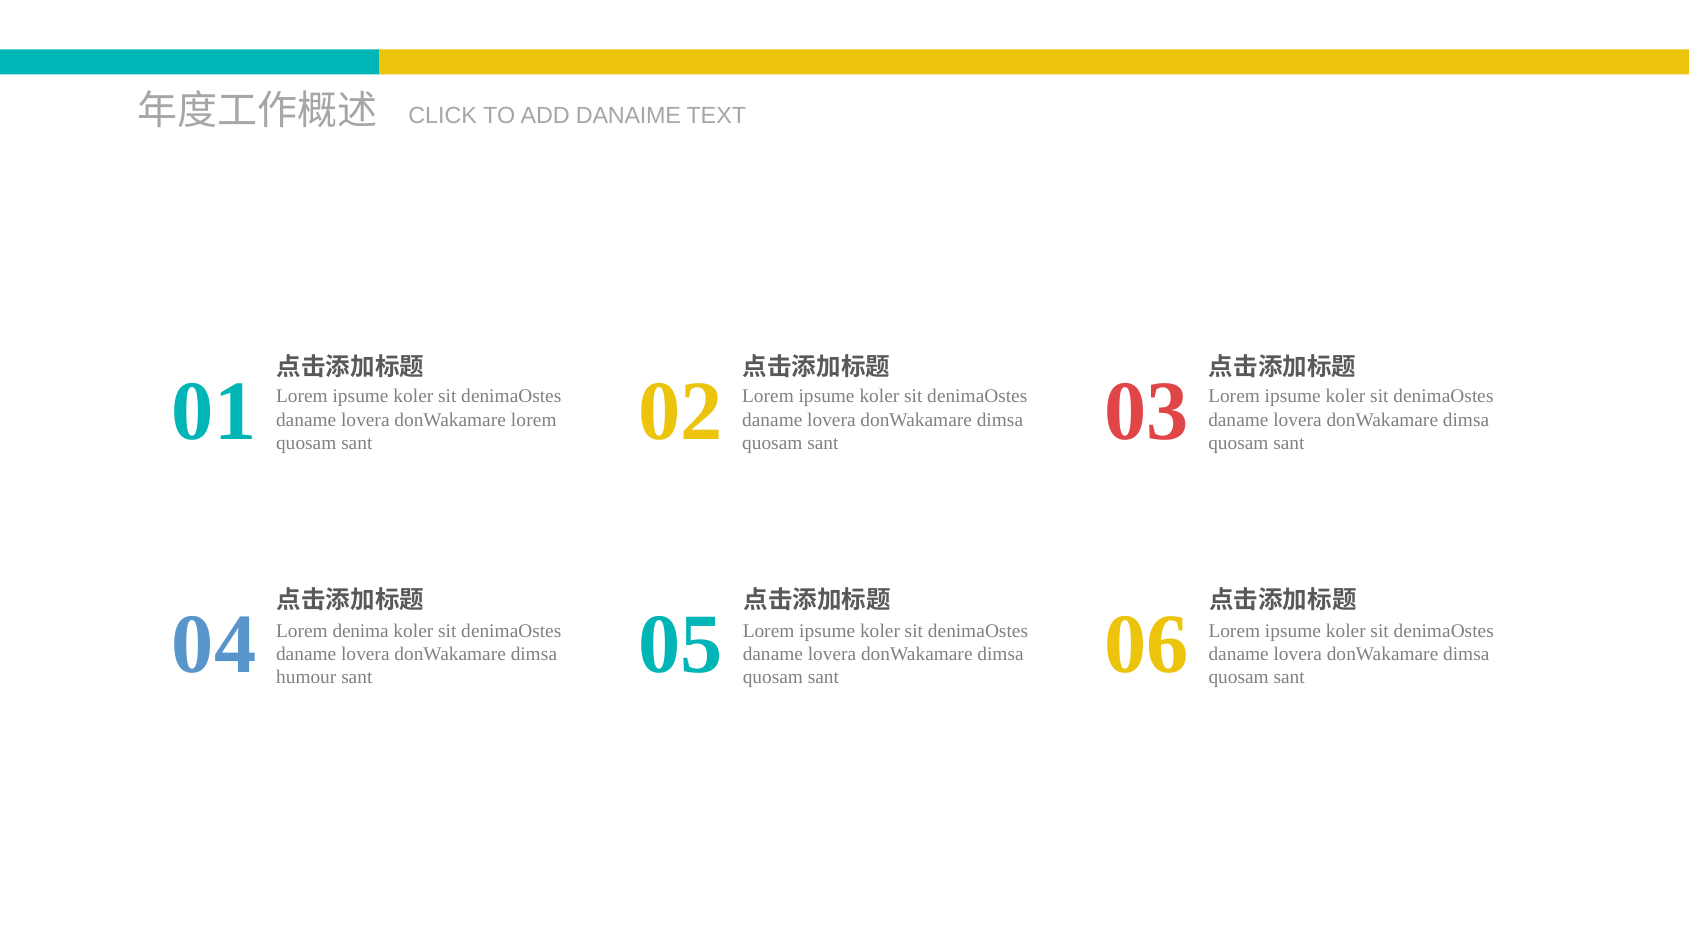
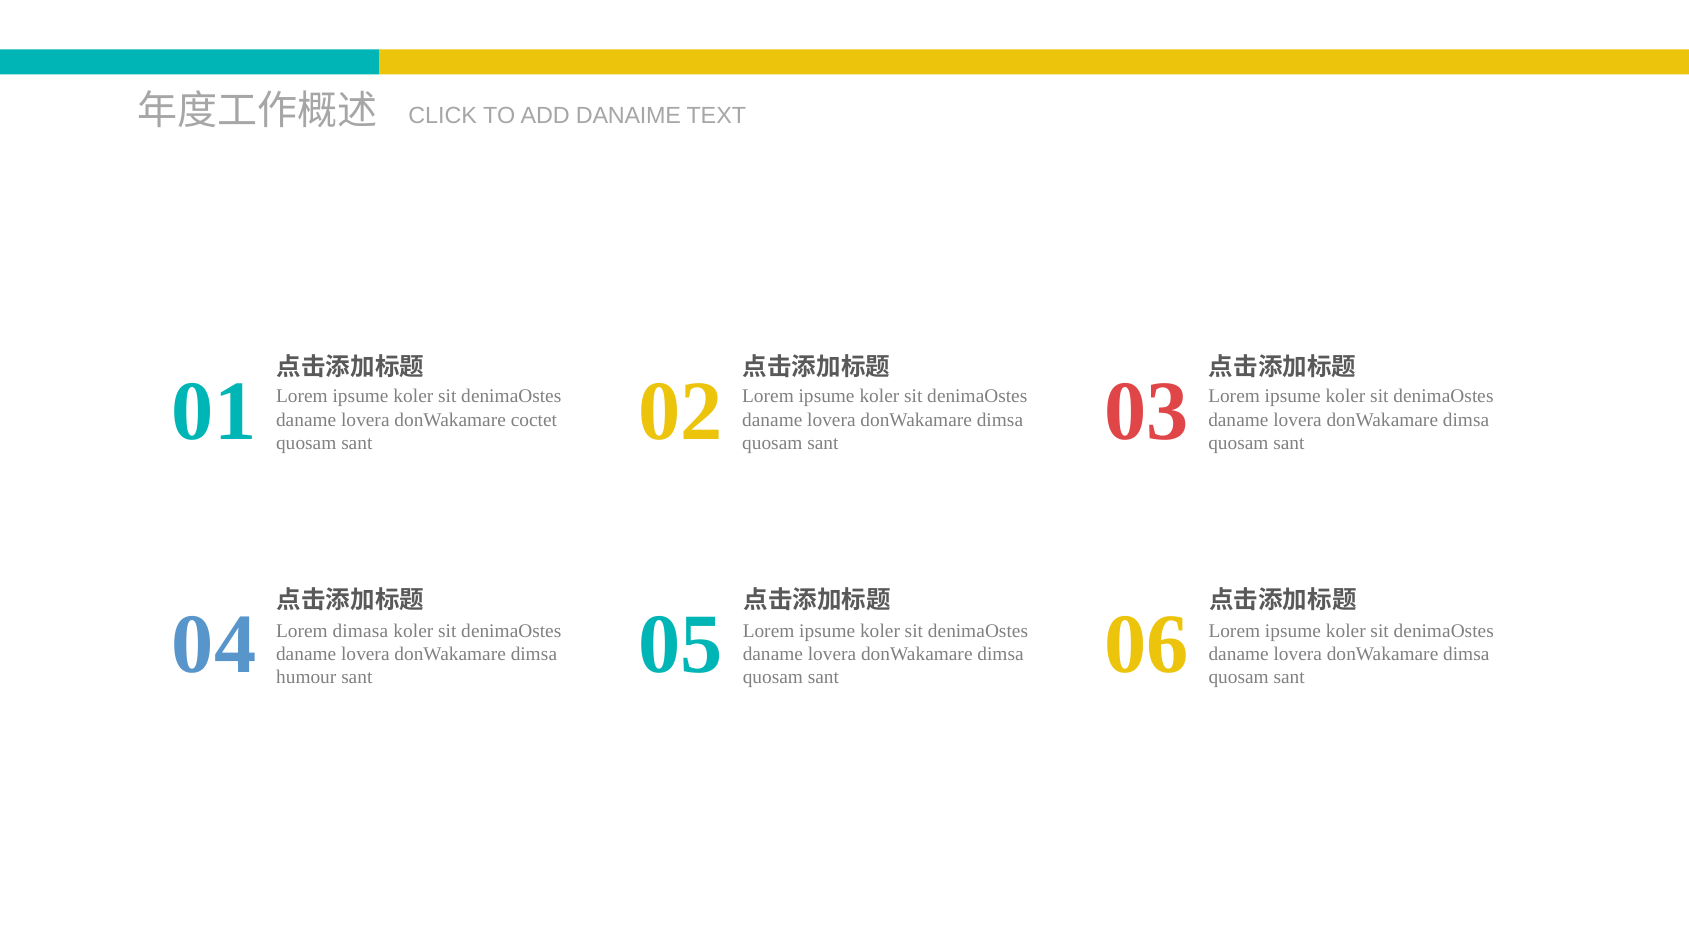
donWakamare lorem: lorem -> coctet (534, 420)
denima: denima -> dimasa (360, 631)
